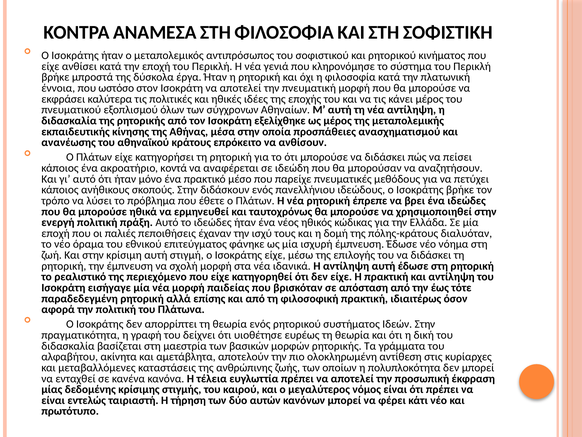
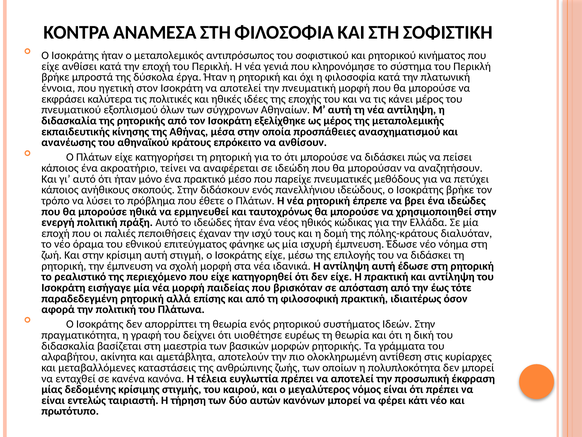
ωστόσο: ωστόσο -> ηγετική (116, 88)
κοντά: κοντά -> τείνει (174, 168)
